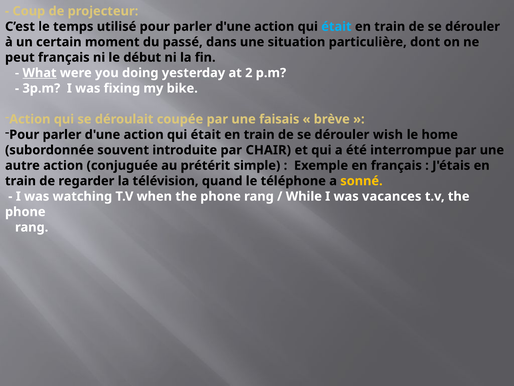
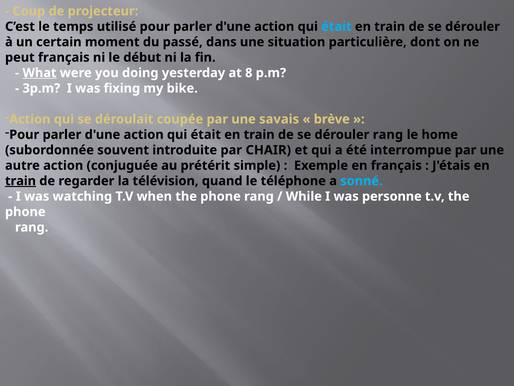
2: 2 -> 8 (249, 73)
faisais: faisais -> savais (279, 119)
dérouler wish: wish -> rang (388, 134)
train underline: none -> present (21, 181)
sonné colour: yellow -> light blue (361, 181)
vacances: vacances -> personne (392, 196)
